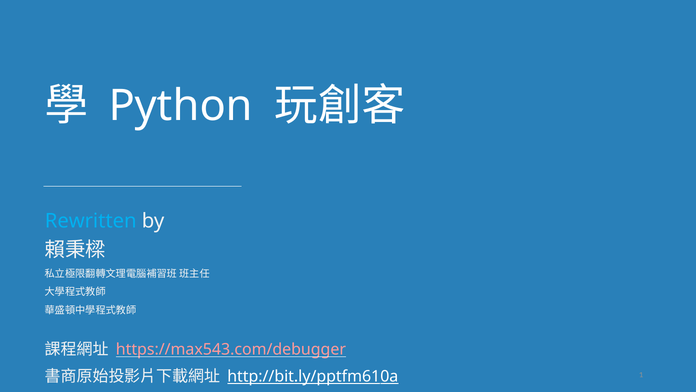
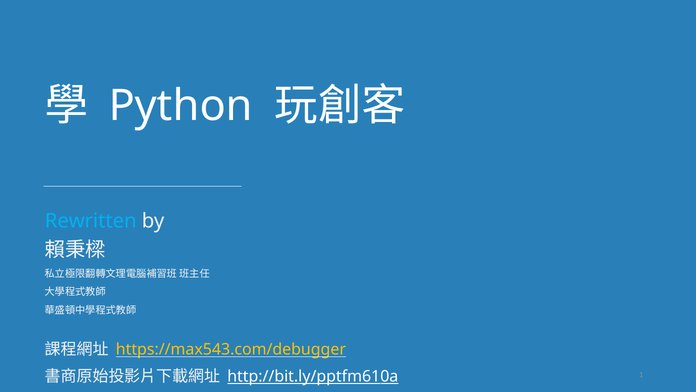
https://max543.com/debugger colour: pink -> yellow (231, 349)
